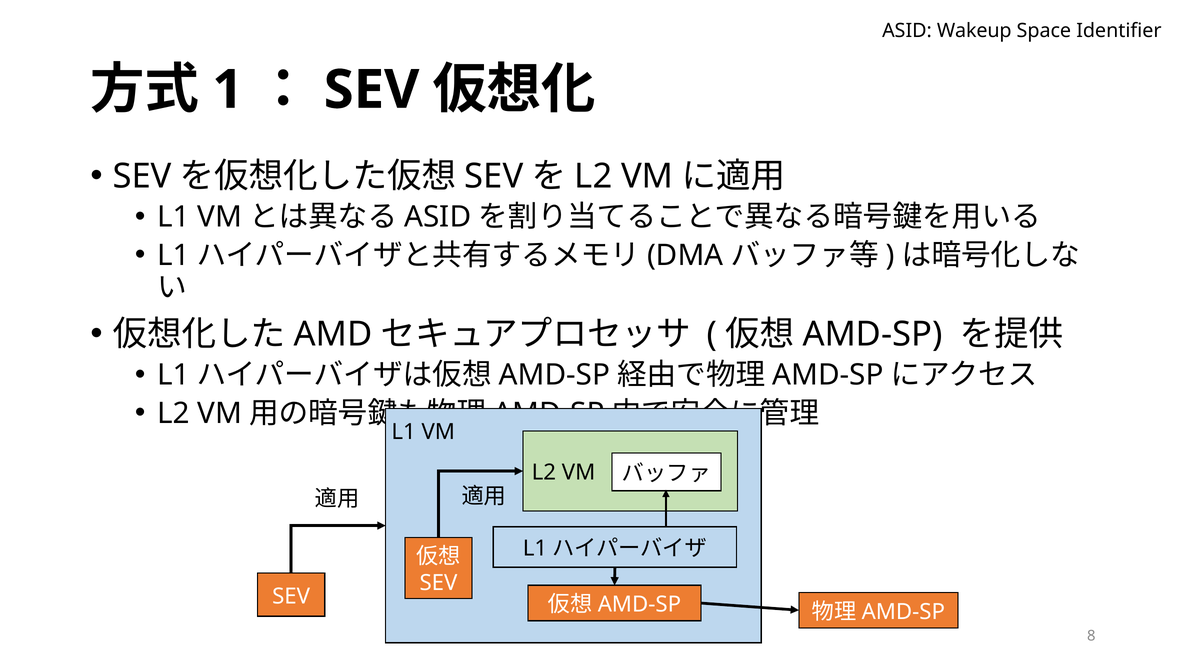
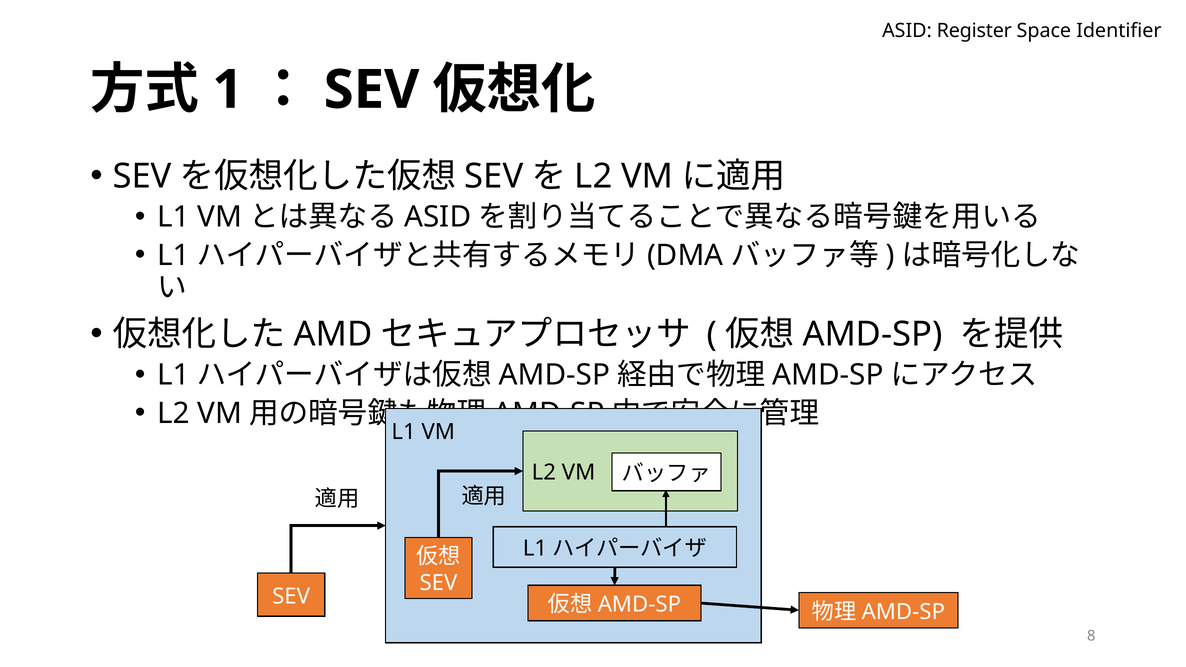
Wakeup: Wakeup -> Register (974, 31)
